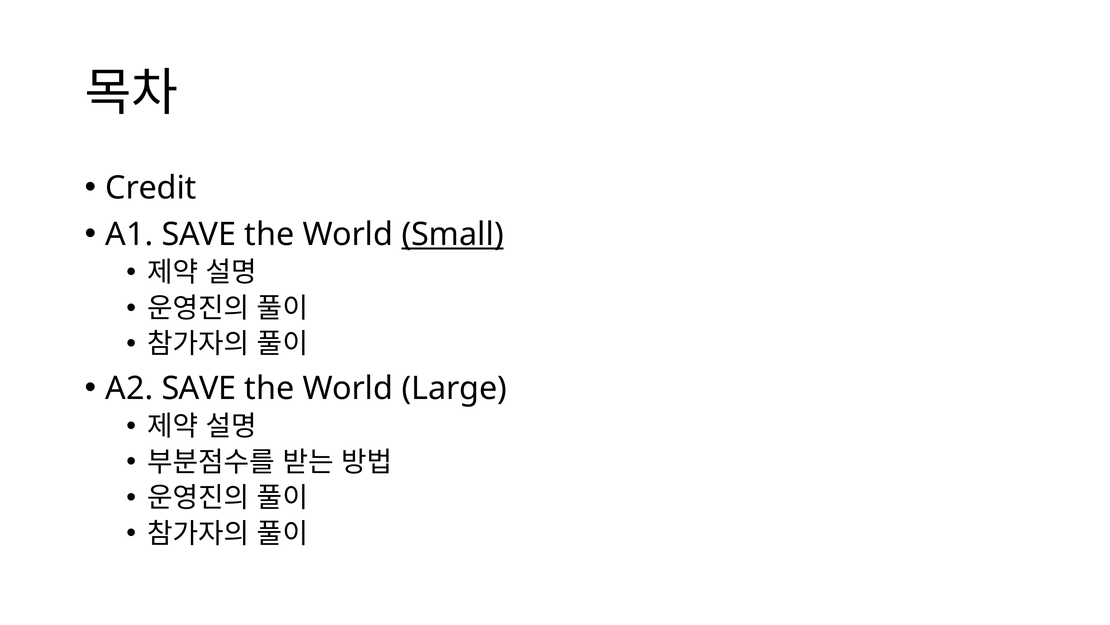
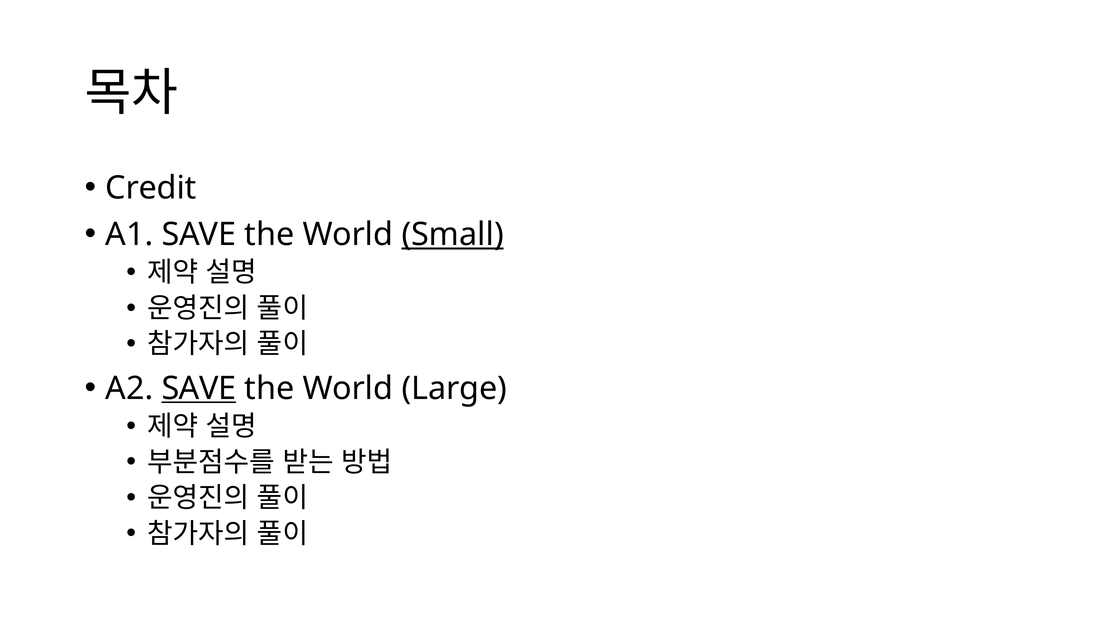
SAVE underline: none -> present (199, 388)
